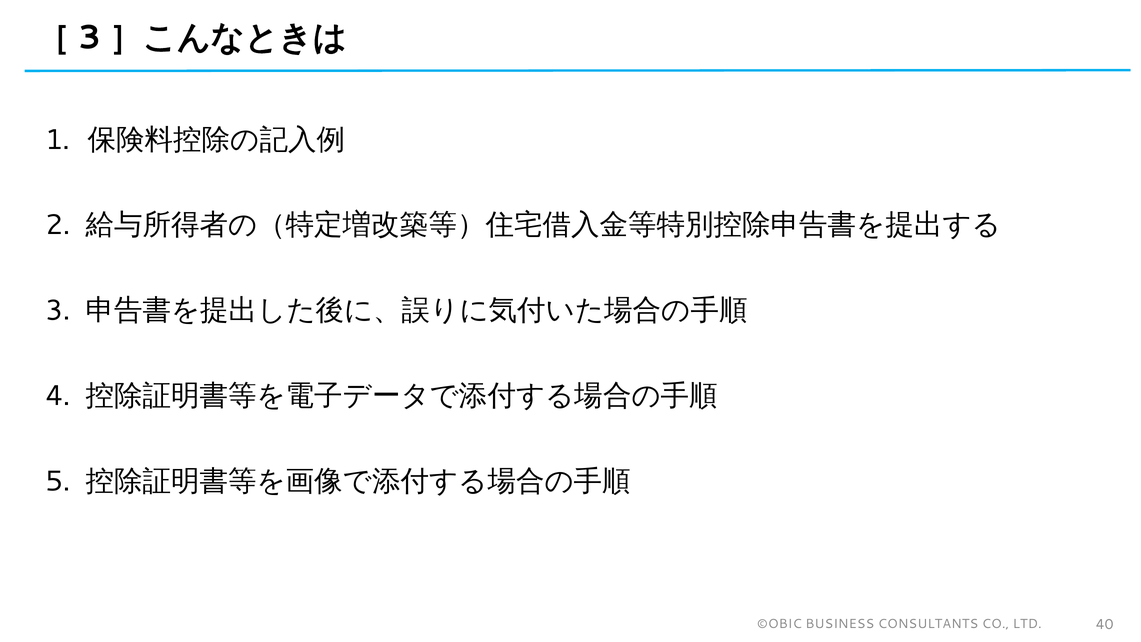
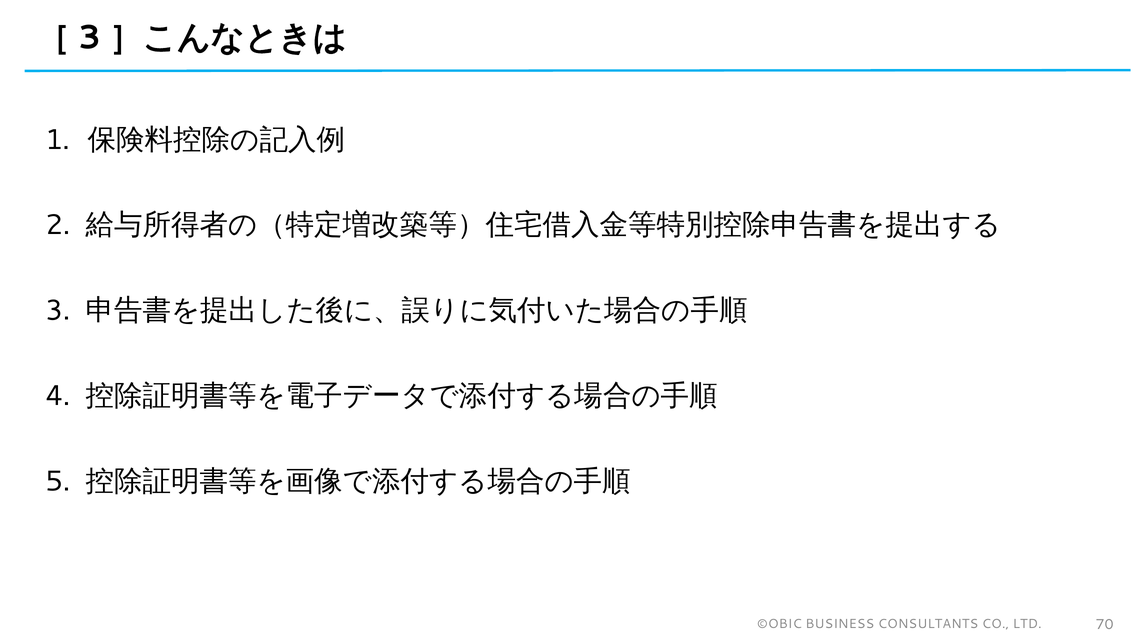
40: 40 -> 70 (1105, 624)
